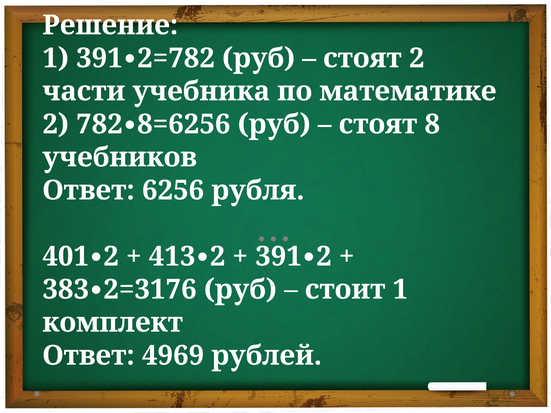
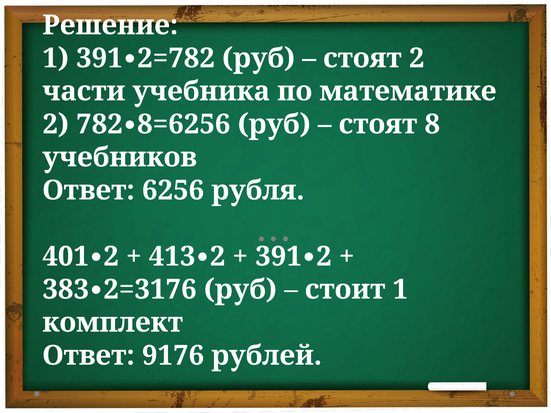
4969: 4969 -> 9176 (173, 356)
